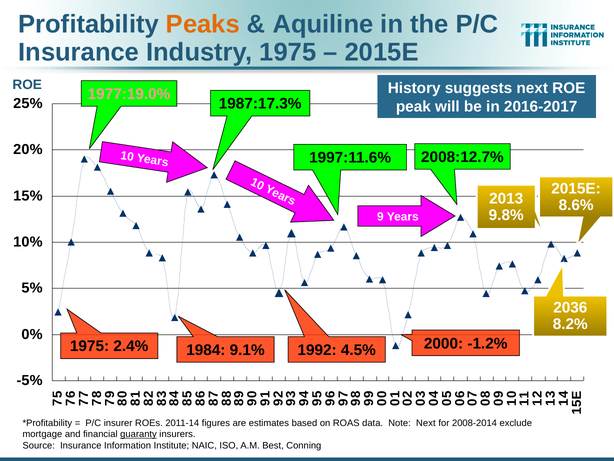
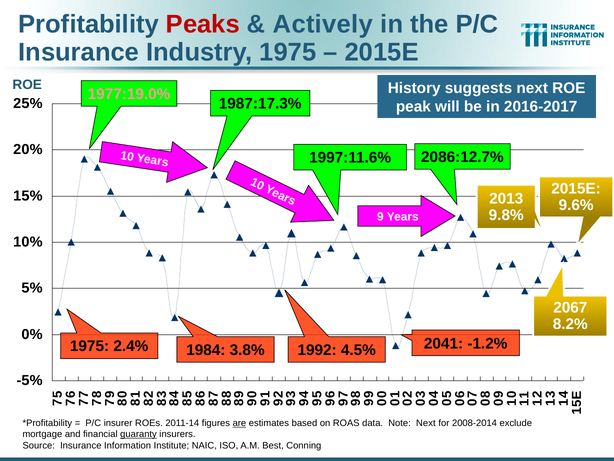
Peaks colour: orange -> red (203, 24)
Aquiline: Aquiline -> Actively (323, 24)
2008:12.7%: 2008:12.7% -> 2086:12.7% (462, 157)
8.6%: 8.6% -> 9.6% (576, 205)
2036: 2036 -> 2067 (570, 307)
9.1%: 9.1% -> 3.8% (247, 350)
2000: 2000 -> 2041 (444, 343)
are underline: none -> present (239, 423)
